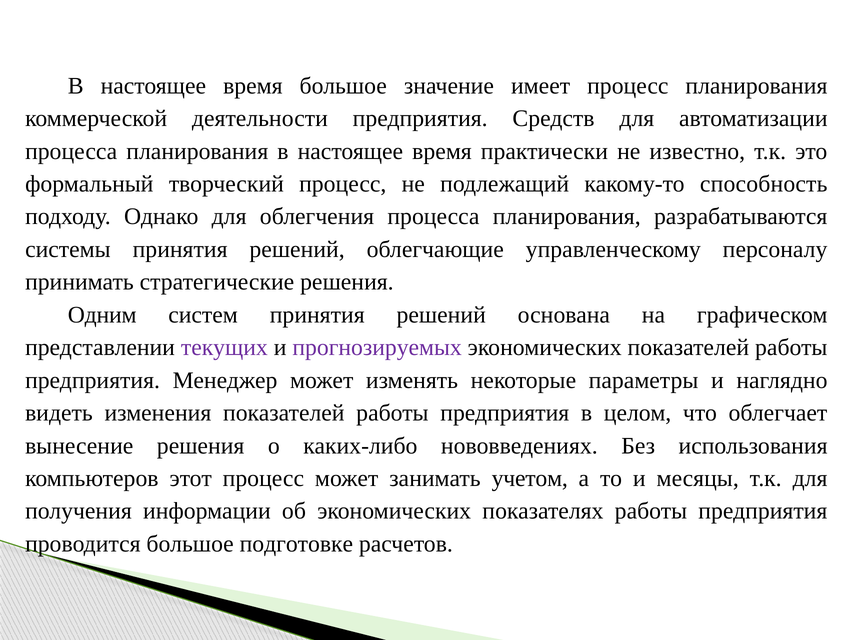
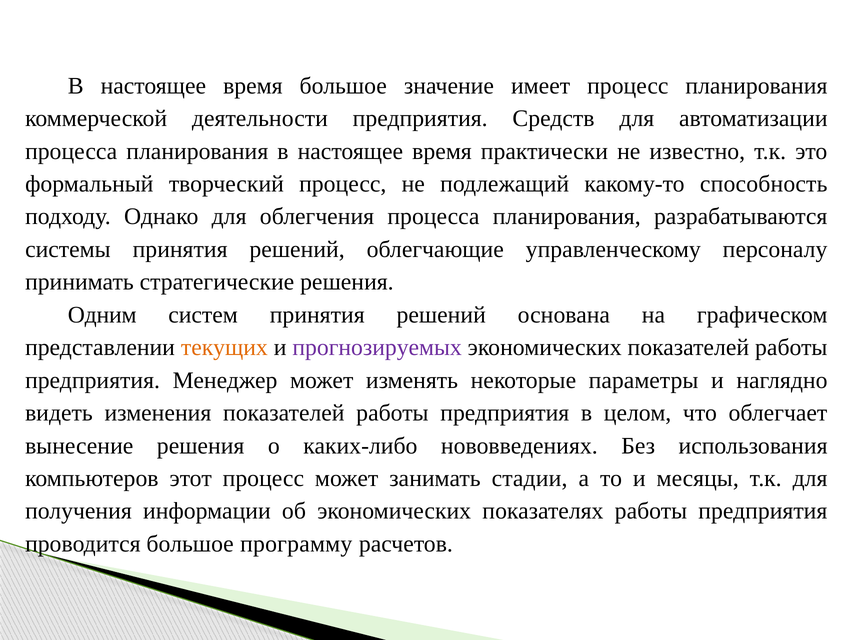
текущих colour: purple -> orange (224, 347)
учетом: учетом -> стадии (530, 478)
подготовке: подготовке -> программу (296, 544)
